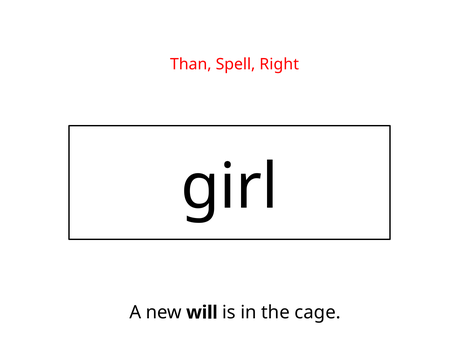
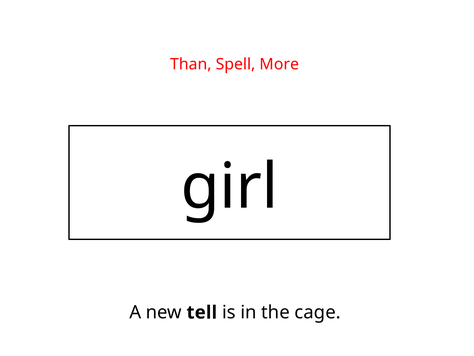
Right: Right -> More (279, 64)
will: will -> tell (202, 312)
